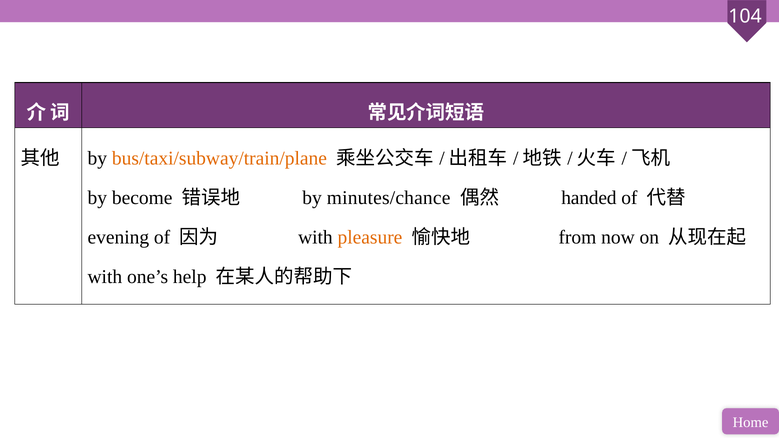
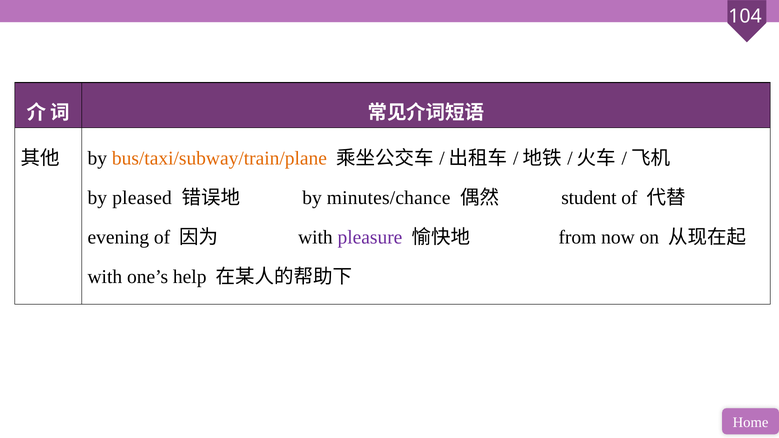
become: become -> pleased (142, 198)
handed: handed -> student (589, 198)
pleasure colour: orange -> purple (370, 237)
